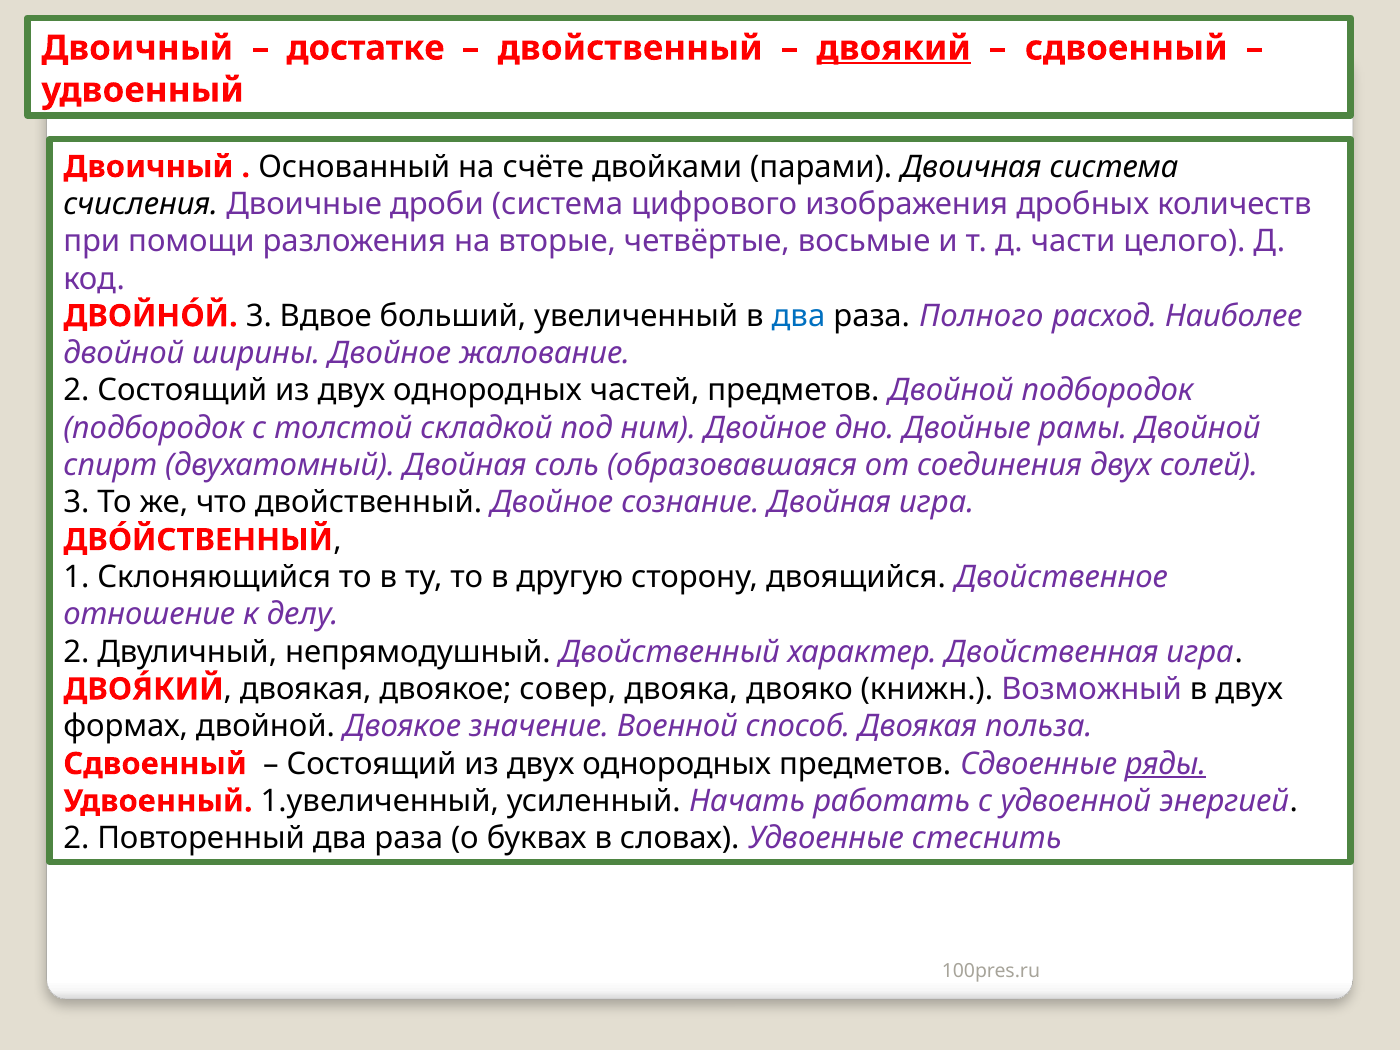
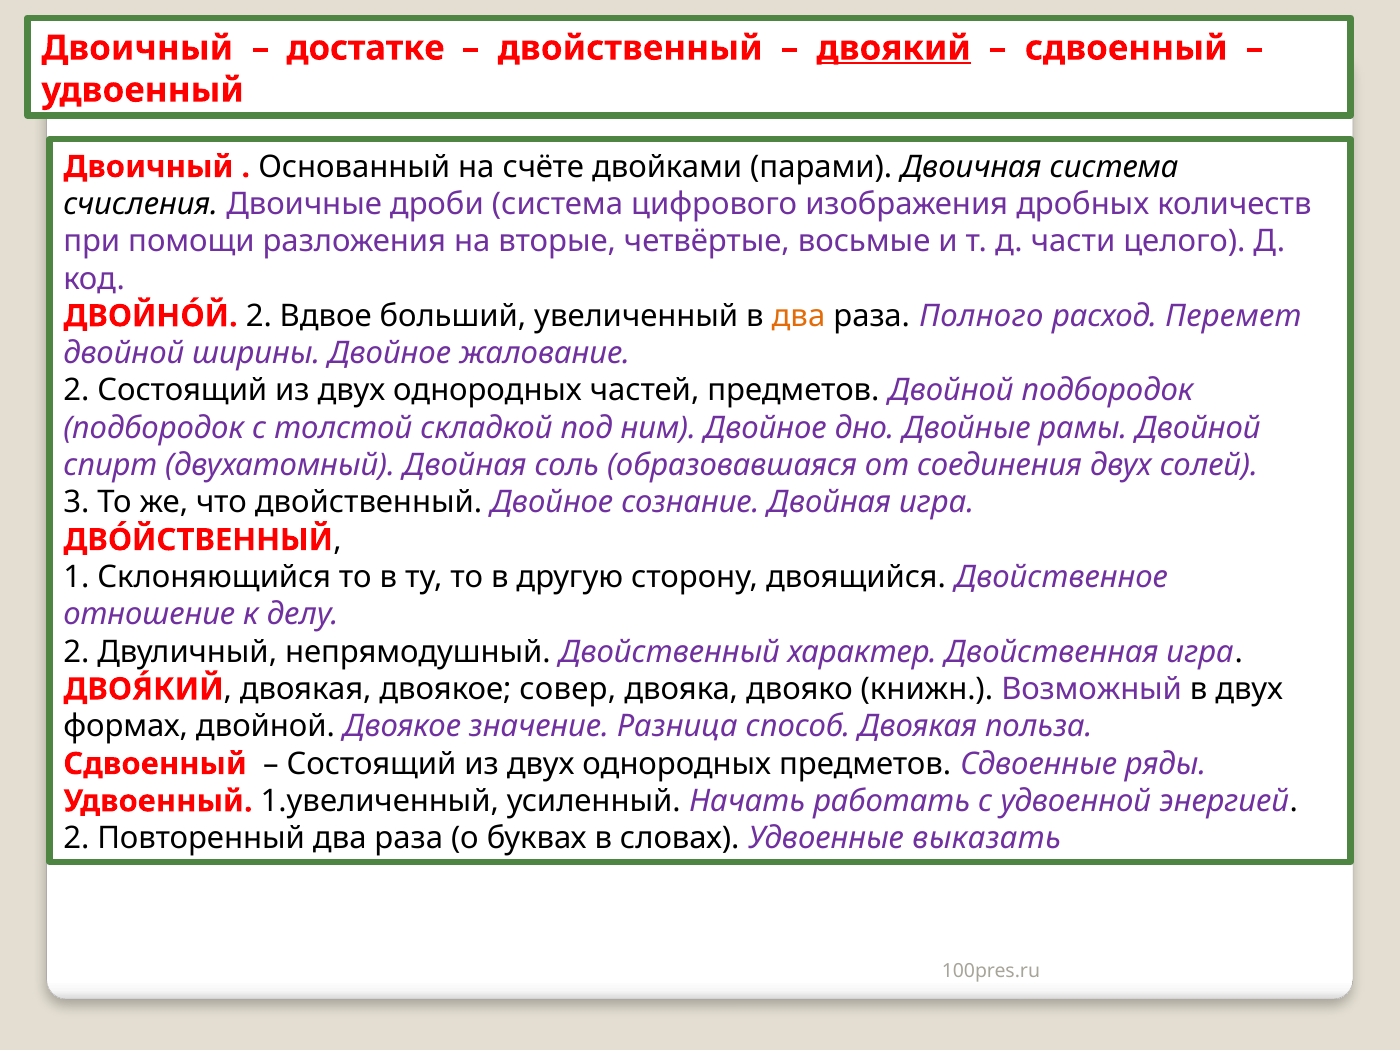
3: 3 -> 2 (259, 316)
два colour: blue -> orange (798, 316)
Наиболее: Наиболее -> Перемет (1233, 316)
Военной: Военной -> Разница (677, 727)
ряды underline: present -> none (1166, 764)
стеснить: стеснить -> выказать (987, 839)
